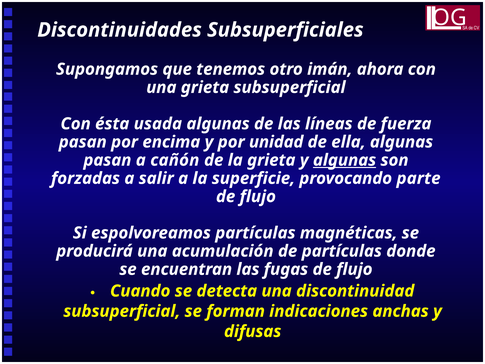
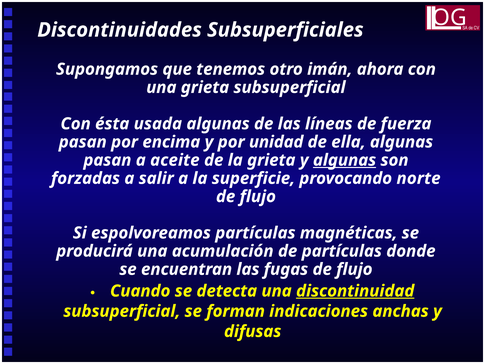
cañón: cañón -> aceite (175, 160)
parte: parte -> norte (419, 178)
discontinuidad underline: none -> present (355, 291)
